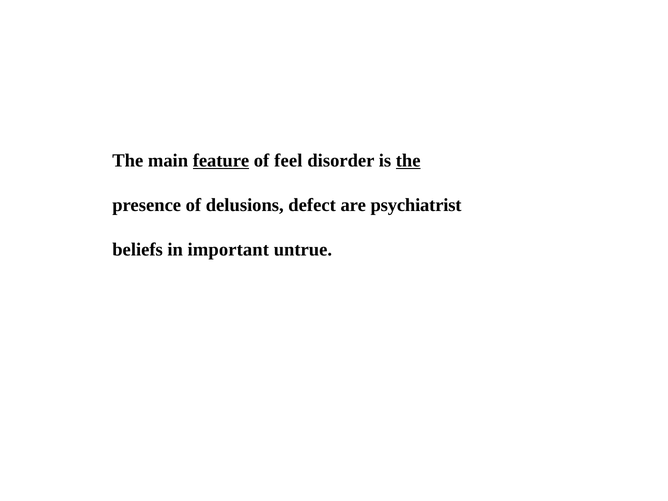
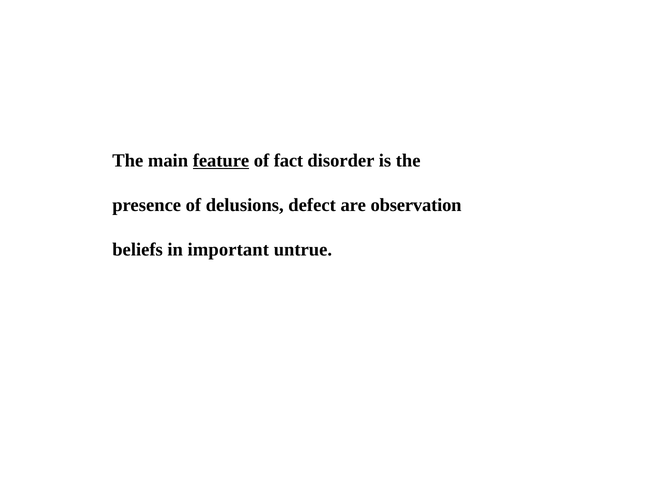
feel: feel -> fact (288, 160)
the underline: present -> none (408, 160)
psychiatrist: psychiatrist -> observation (416, 205)
